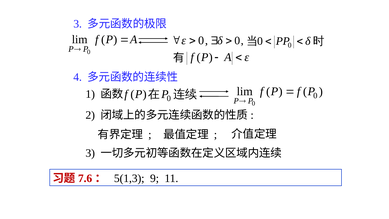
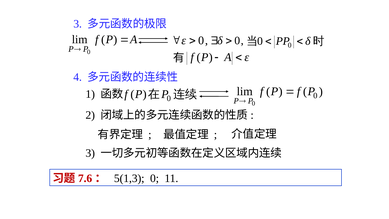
5(1,3 9: 9 -> 0 (155, 178)
